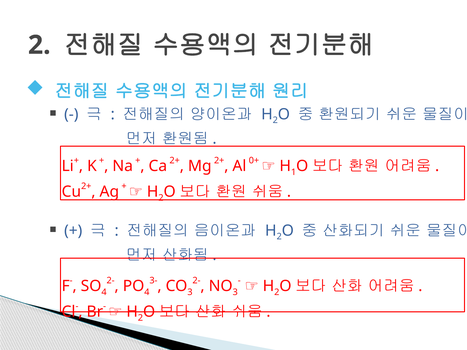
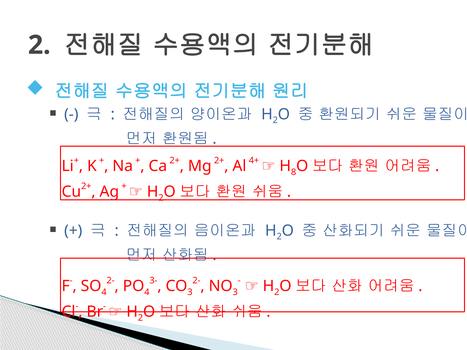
0+: 0+ -> 4+ (254, 161)
1: 1 -> 8 (294, 172)
